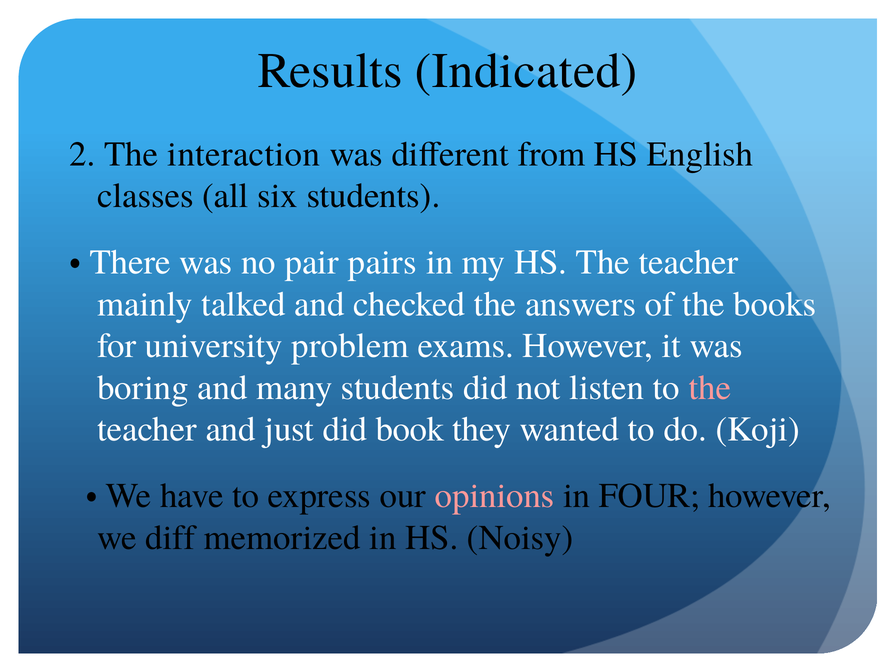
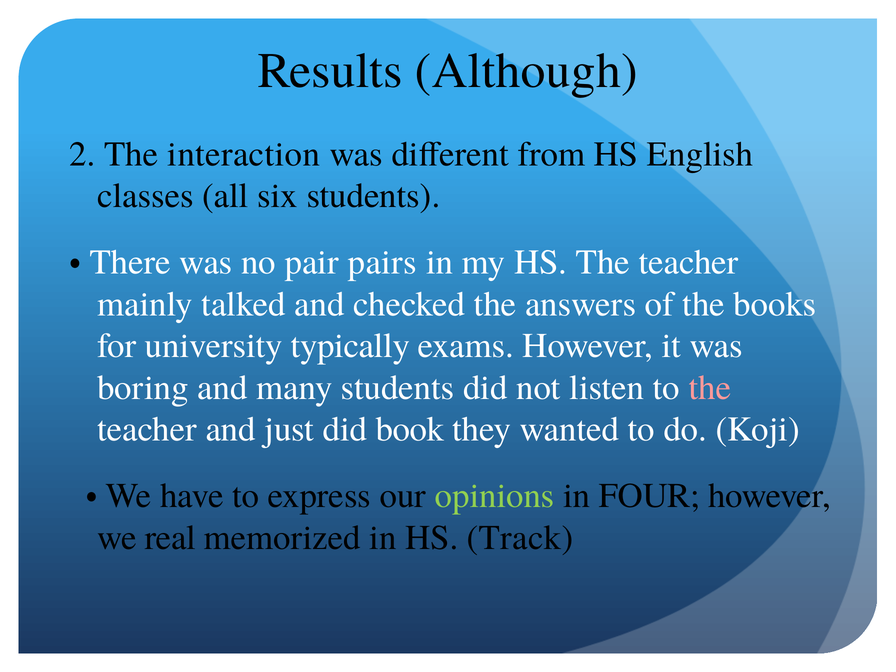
Indicated: Indicated -> Although (526, 71)
problem: problem -> typically (350, 346)
opinions colour: pink -> light green (495, 496)
diff: diff -> real (170, 538)
Noisy: Noisy -> Track (520, 538)
